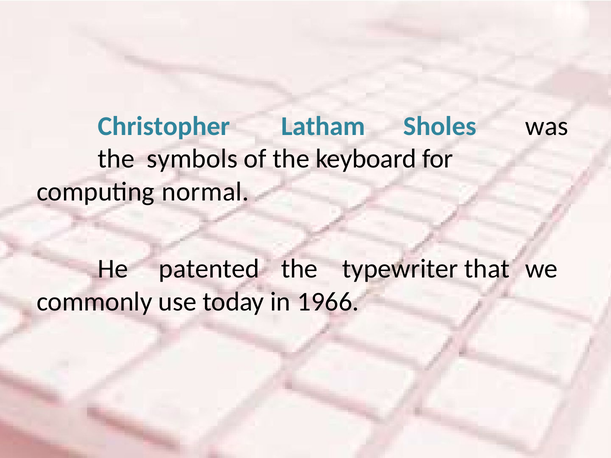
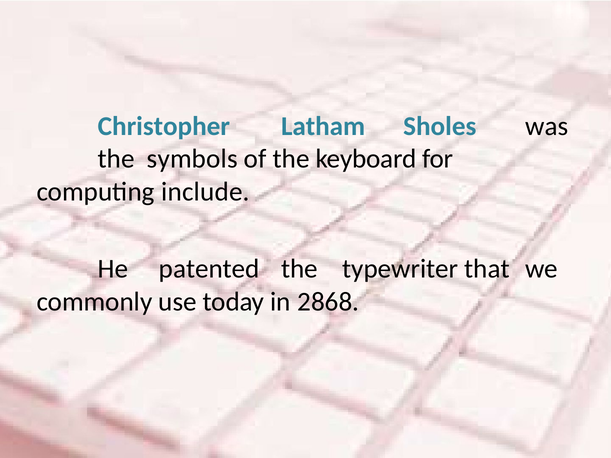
normal: normal -> include (205, 192)
1966: 1966 -> 2868 (328, 302)
